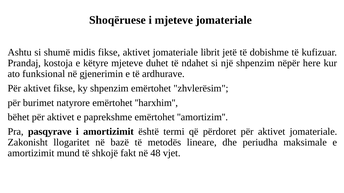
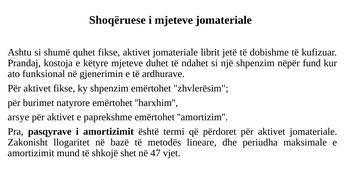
midis: midis -> quhet (84, 52)
here: here -> fund (312, 63)
bëhet: bëhet -> arsye (18, 117)
fakt: fakt -> shet (128, 153)
48: 48 -> 47 (155, 153)
